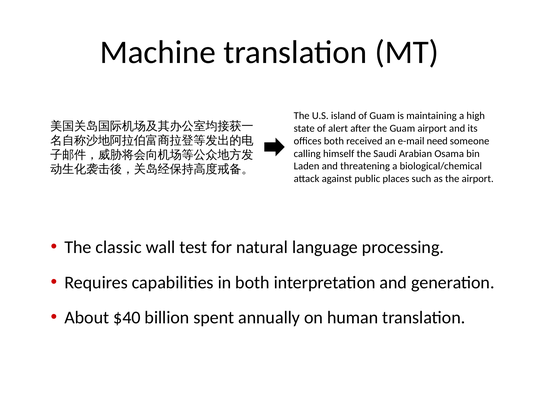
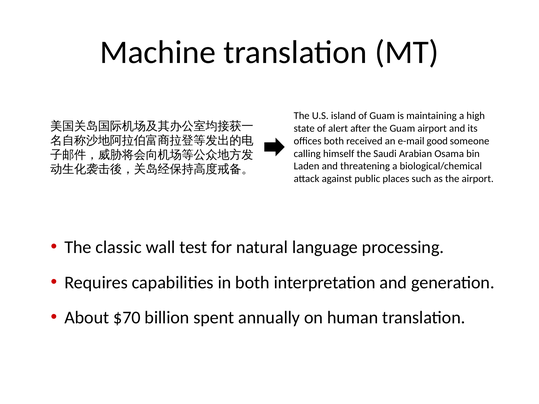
need: need -> good (437, 141)
$40: $40 -> $70 (127, 318)
